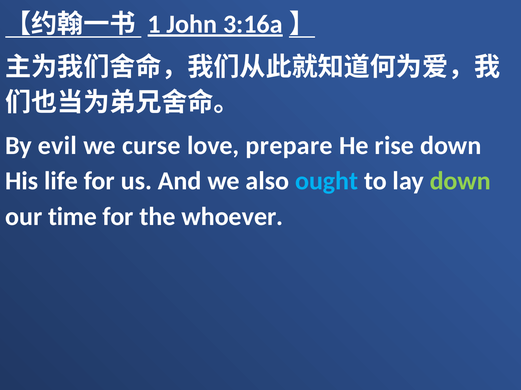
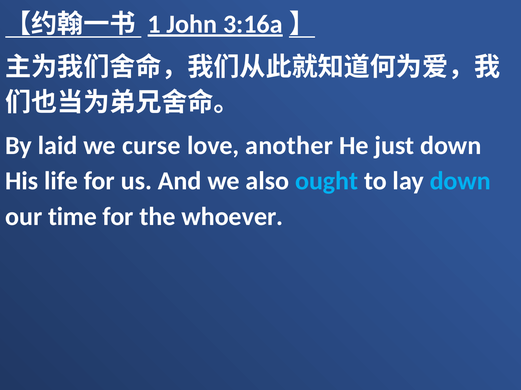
evil: evil -> laid (58, 146)
prepare: prepare -> another (289, 146)
rise: rise -> just (394, 146)
down colour: light green -> light blue (460, 181)
